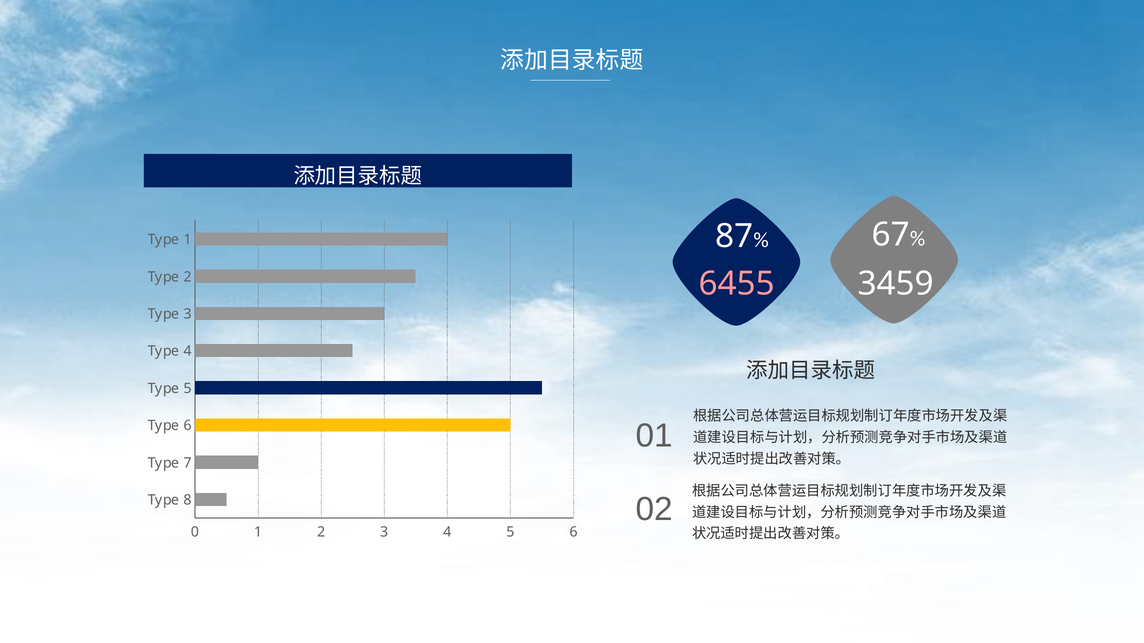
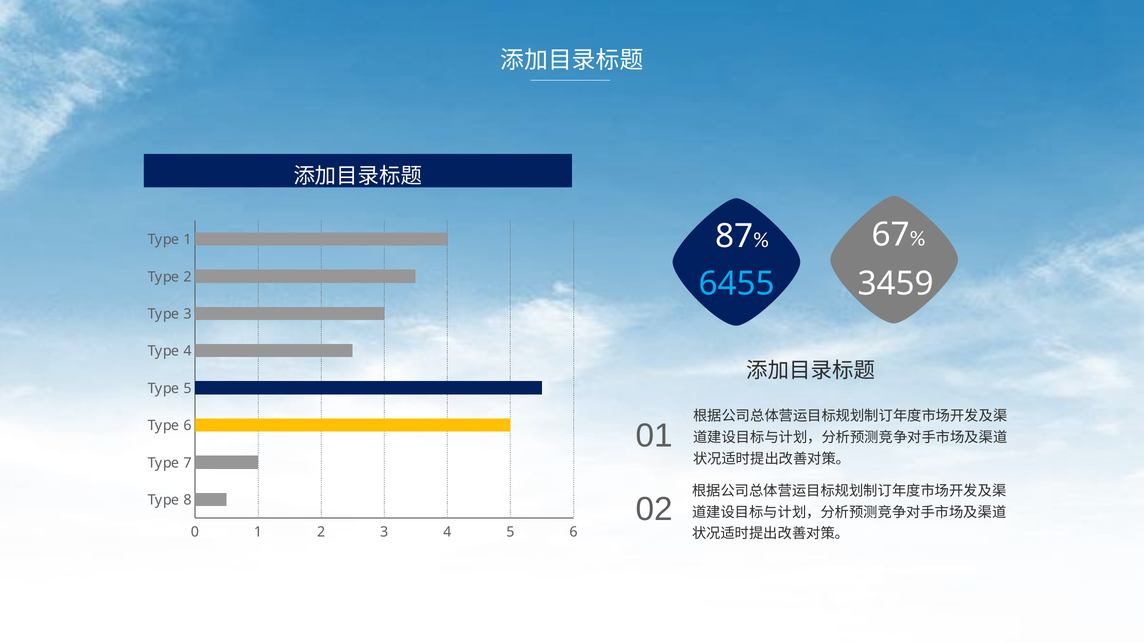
6455 colour: pink -> light blue (737, 284)
